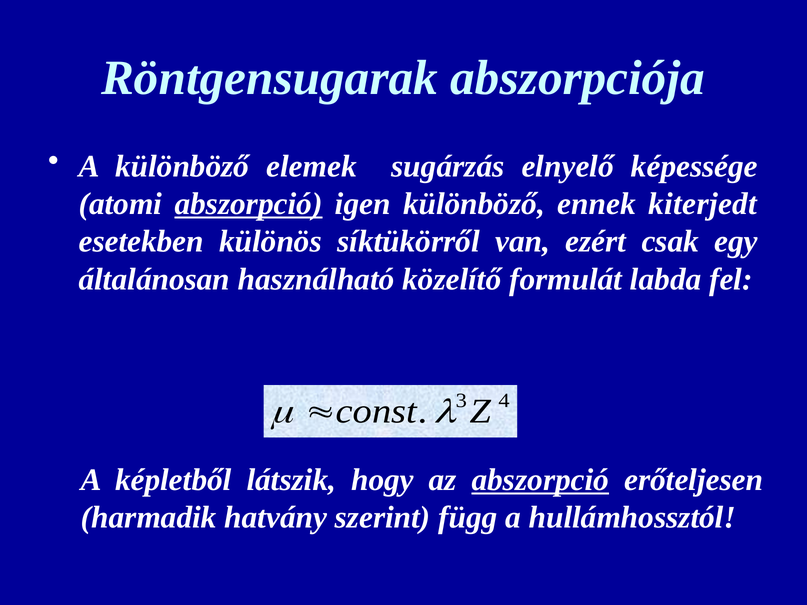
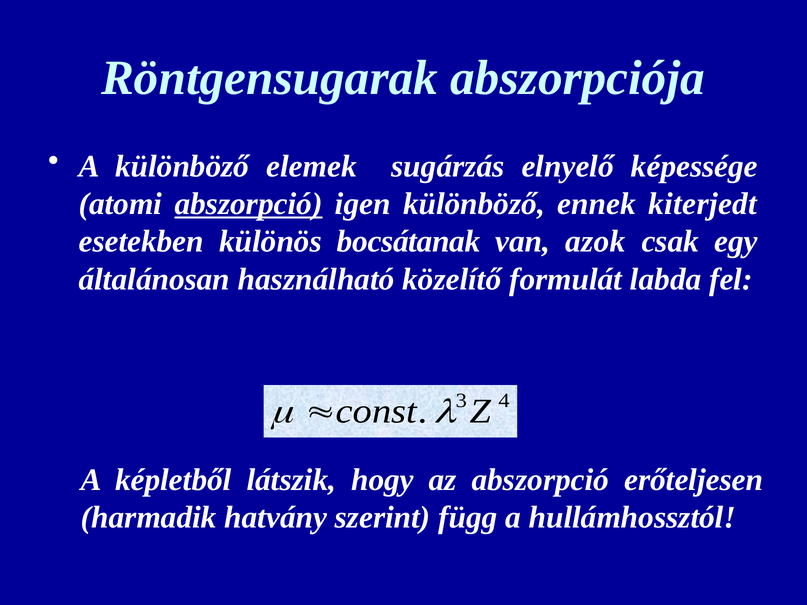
síktükörről: síktükörről -> bocsátanak (409, 242)
ezért: ezért -> azok (596, 242)
abszorpció underline: present -> none (540, 480)
